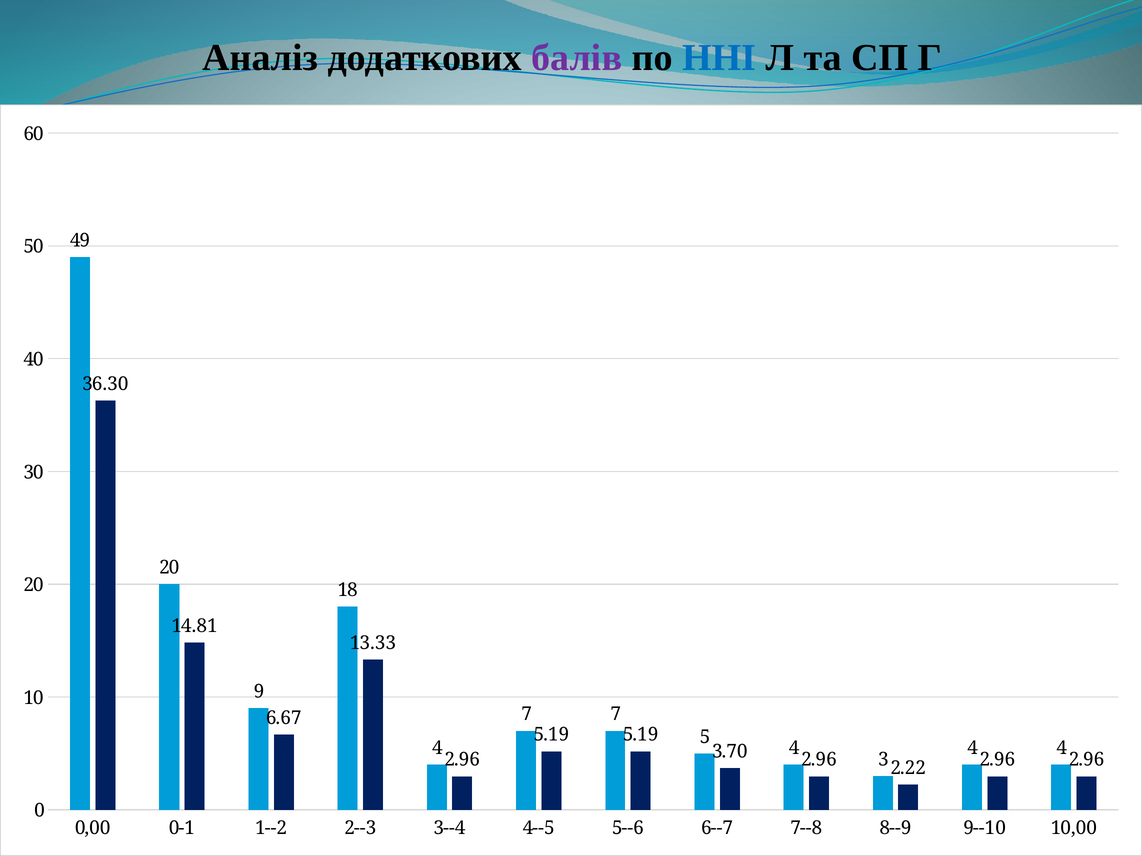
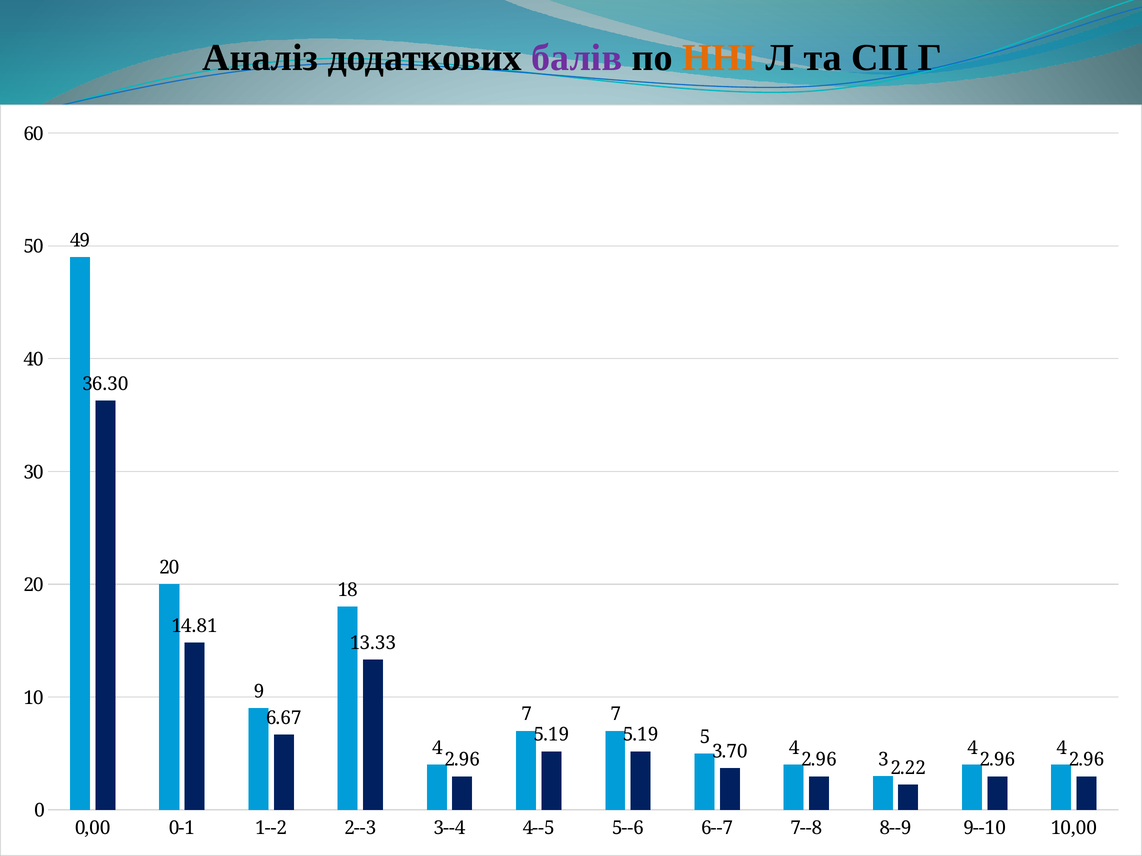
ННІ colour: blue -> orange (719, 58)
